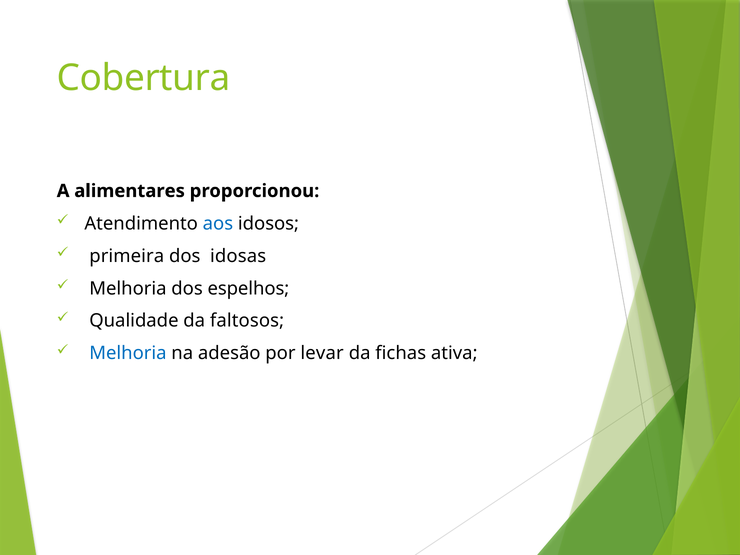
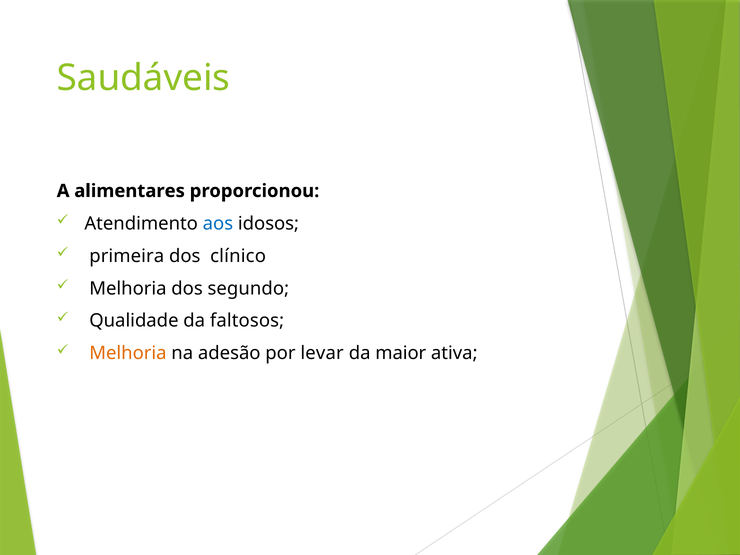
Cobertura: Cobertura -> Saudáveis (143, 78)
idosas: idosas -> clínico (238, 256)
espelhos: espelhos -> segundo (248, 288)
Melhoria colour: blue -> orange (128, 353)
fichas: fichas -> maior (401, 353)
